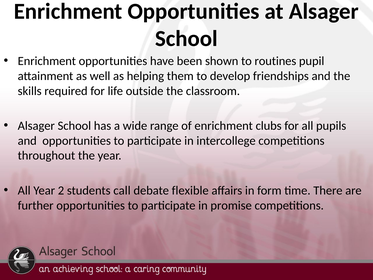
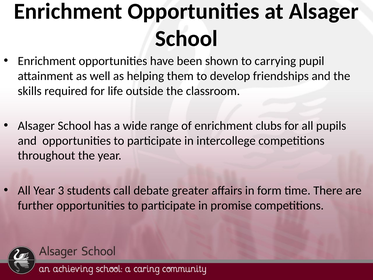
routines: routines -> carrying (275, 61)
2: 2 -> 3 (61, 190)
flexible: flexible -> greater (190, 190)
